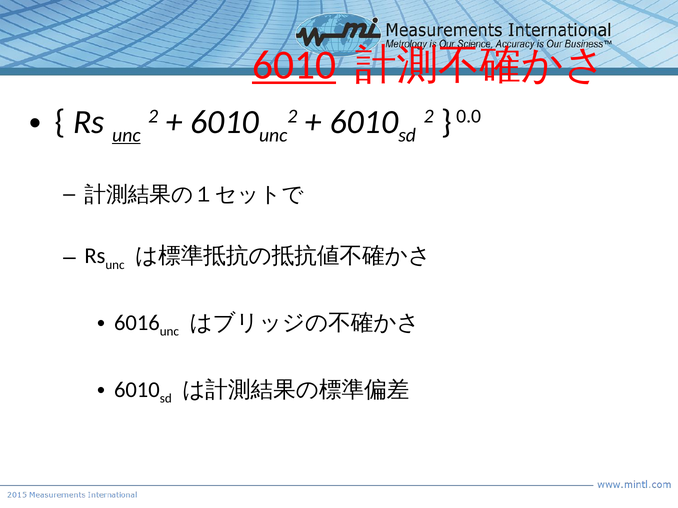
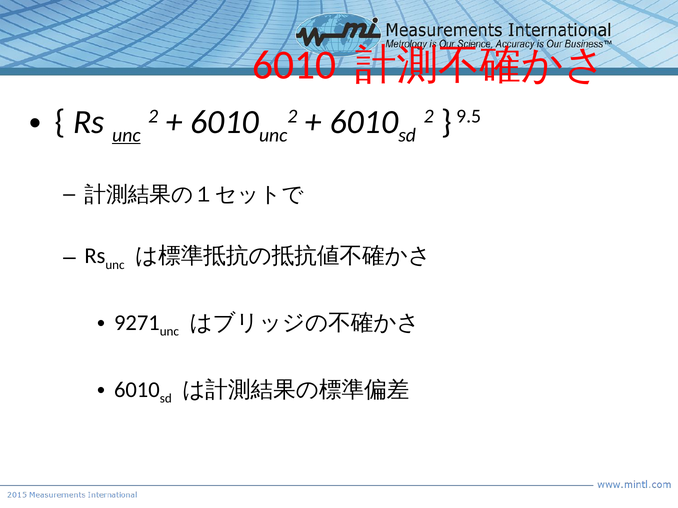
6010 underline: present -> none (294, 65)
0.0: 0.0 -> 9.5 (469, 117)
6016: 6016 -> 9271 (137, 323)
